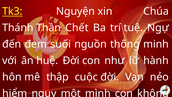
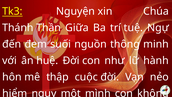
Chết: Chết -> Giữa (77, 28)
